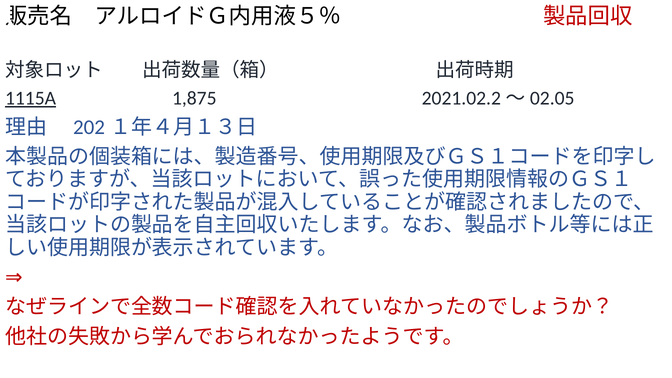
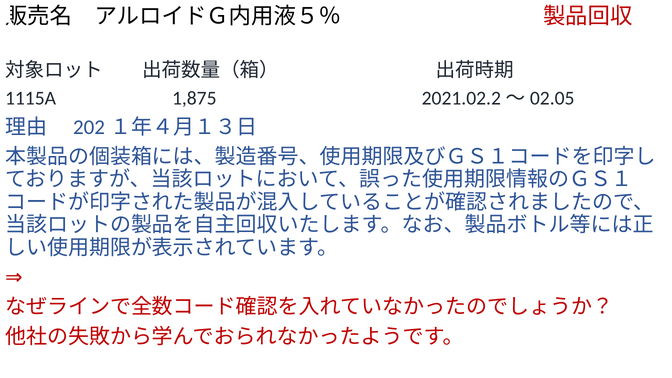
1115A underline: present -> none (31, 98)
